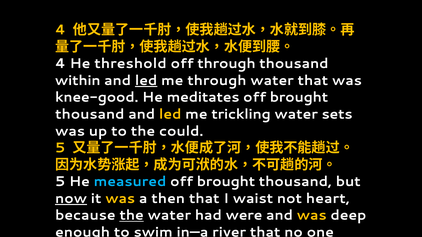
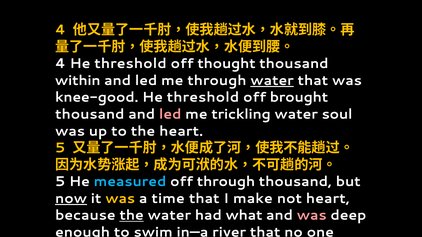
off through: through -> thought (226, 64)
led underline: present -> none (146, 81)
water underline: none -> present (272, 81)
meditates: meditates -> threshold (203, 98)
led colour: yellow -> pink (170, 114)
sets: sets -> soul (337, 114)
the could: could -> heart (181, 131)
brought: brought -> through (226, 182)
then: then -> time (168, 199)
waist: waist -> make (253, 199)
were: were -> what (244, 216)
was colour: yellow -> pink (312, 216)
